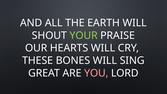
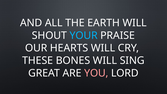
YOUR colour: light green -> light blue (84, 35)
